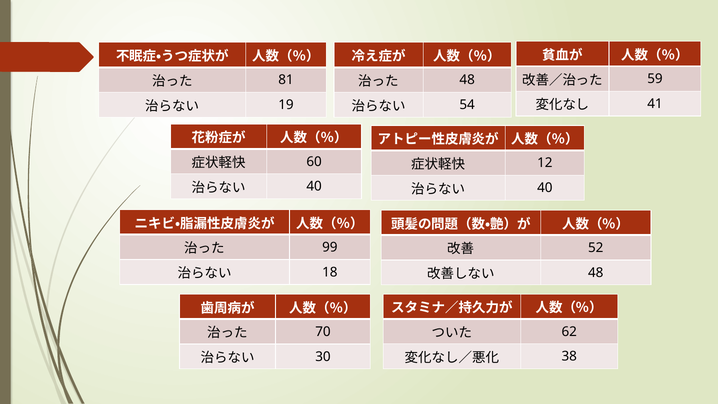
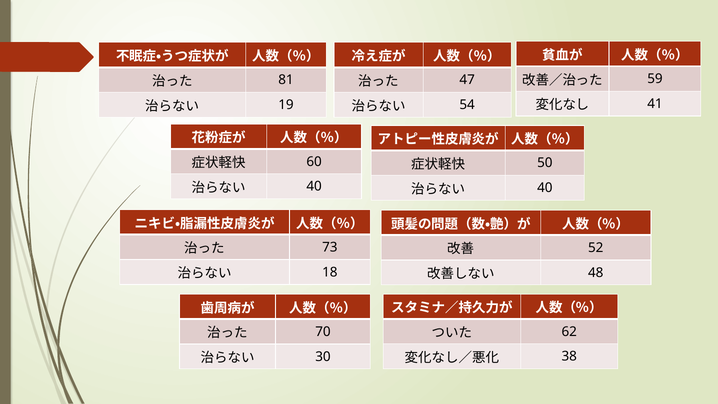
48: 48 -> 47 (467, 80)
12: 12 -> 50 (545, 163)
99: 99 -> 73 (330, 247)
